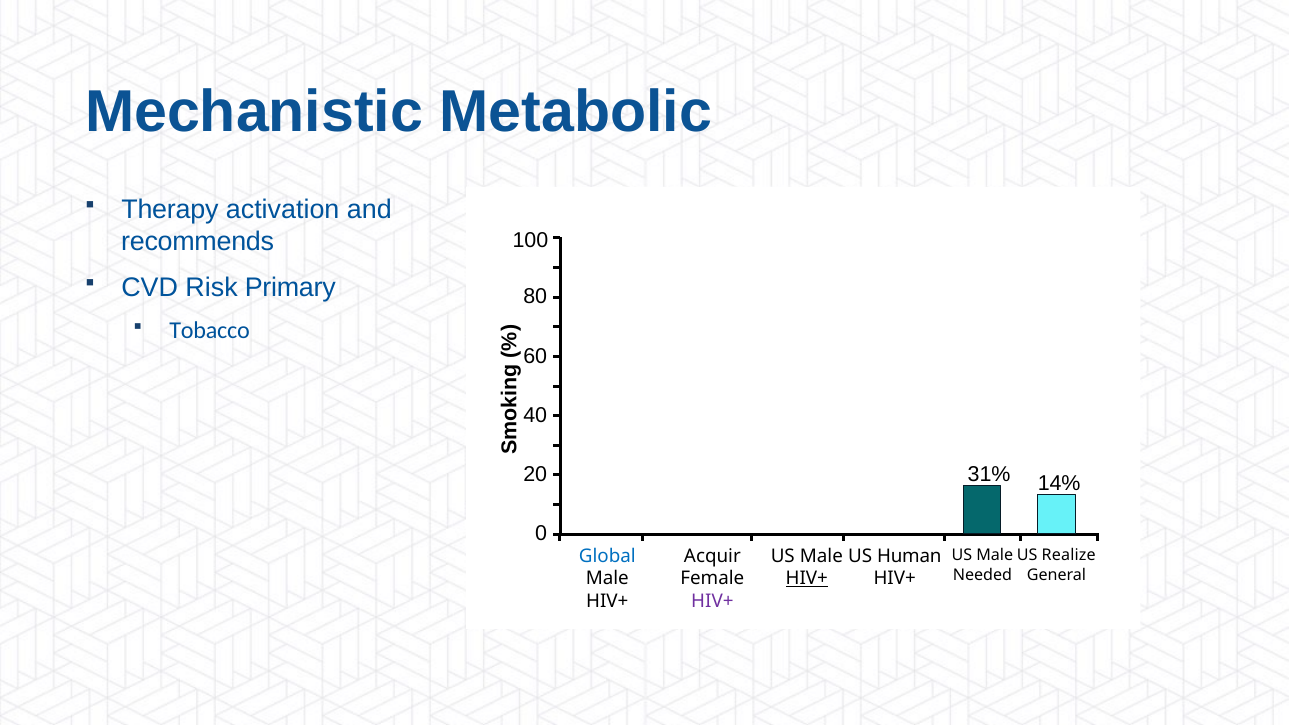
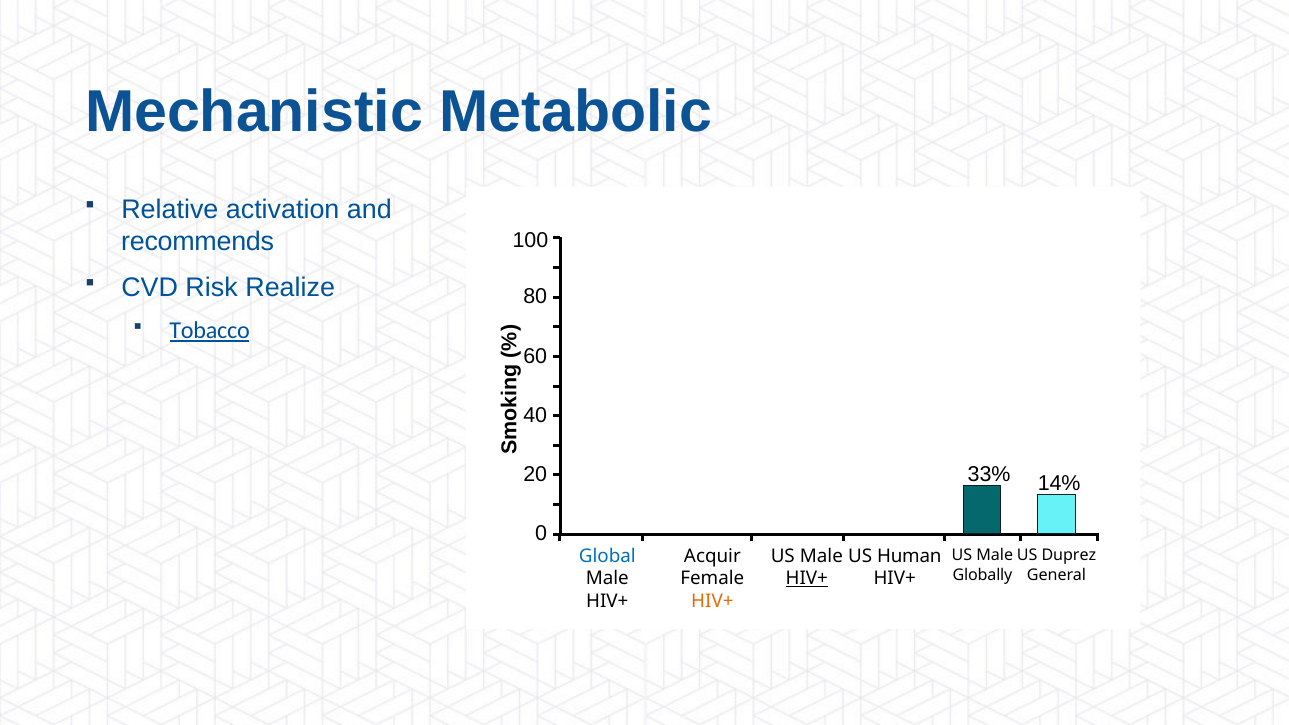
Therapy: Therapy -> Relative (170, 209)
Primary: Primary -> Realize (290, 287)
Tobacco underline: none -> present (210, 331)
31%: 31% -> 33% (989, 474)
Realize: Realize -> Duprez (1069, 556)
Needed: Needed -> Globally (982, 575)
HIV+ colour: purple -> orange (712, 601)
